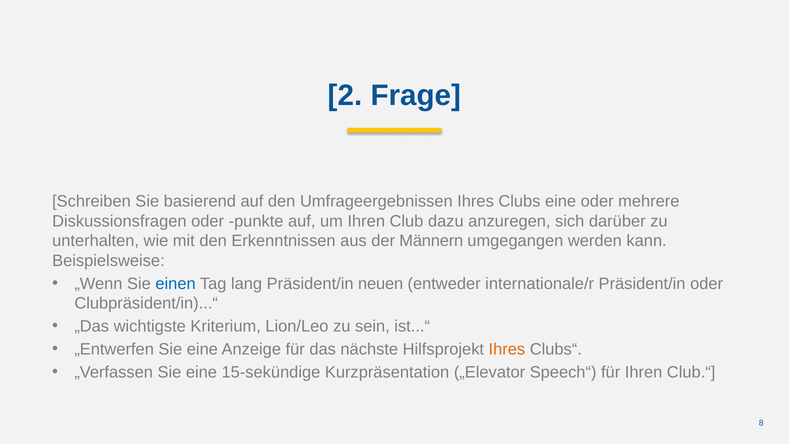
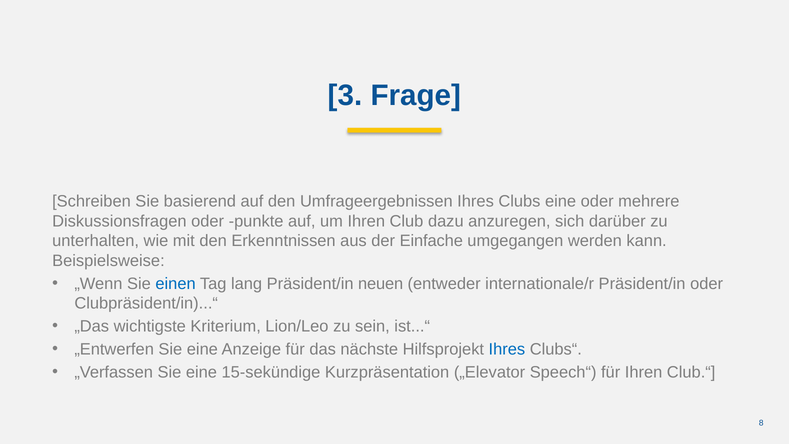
2: 2 -> 3 (345, 95)
Männern: Männern -> Einfache (431, 241)
Ihres colour: orange -> blue (507, 349)
